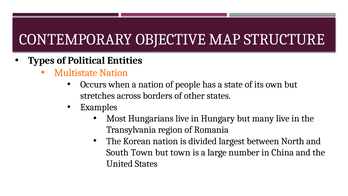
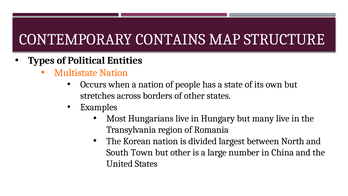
OBJECTIVE: OBJECTIVE -> CONTAINS (171, 39)
but town: town -> other (180, 152)
